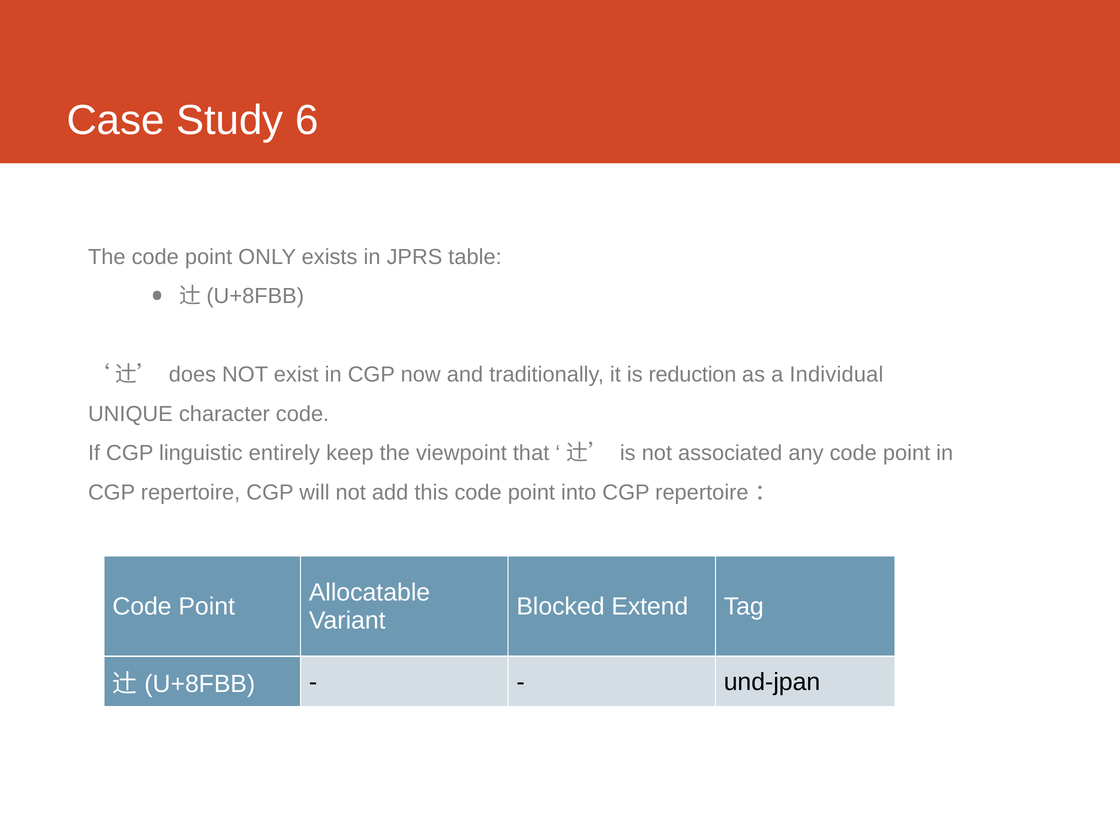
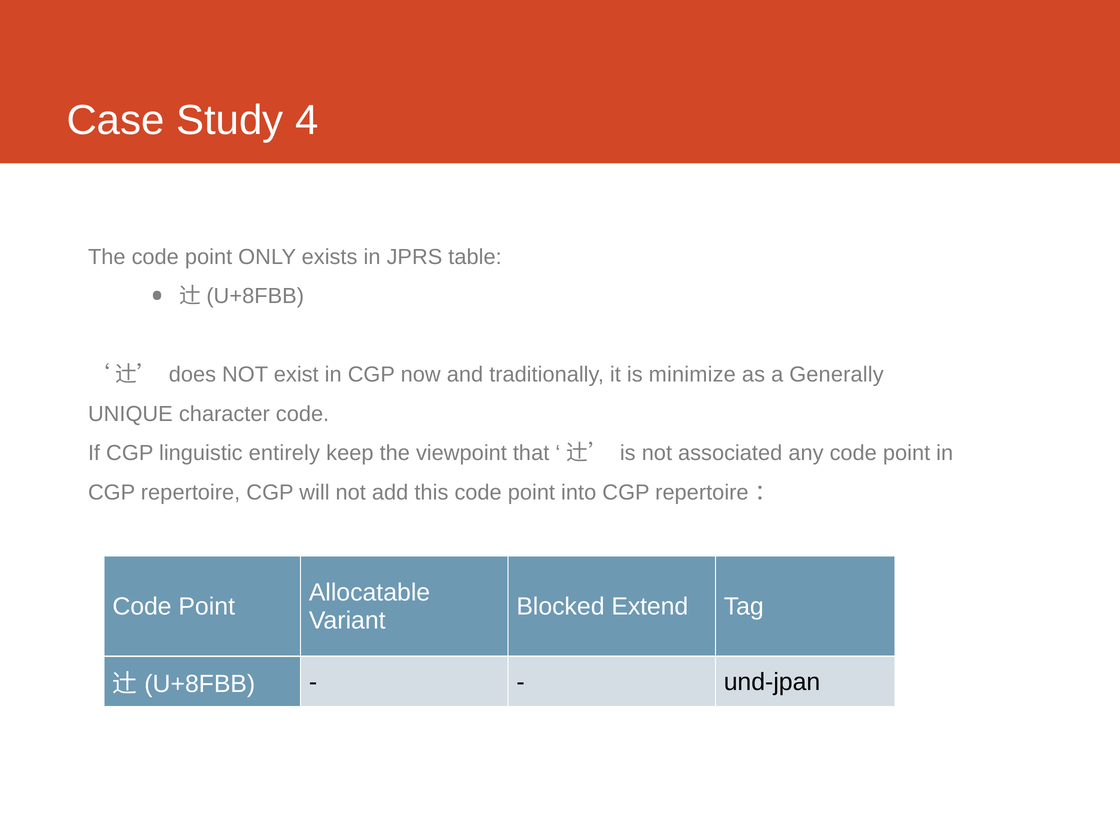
6: 6 -> 4 (307, 120)
reduction: reduction -> minimize (692, 375)
Individual: Individual -> Generally (836, 375)
